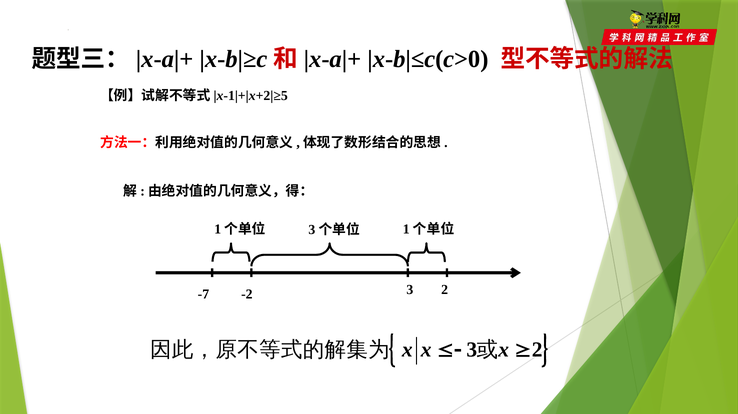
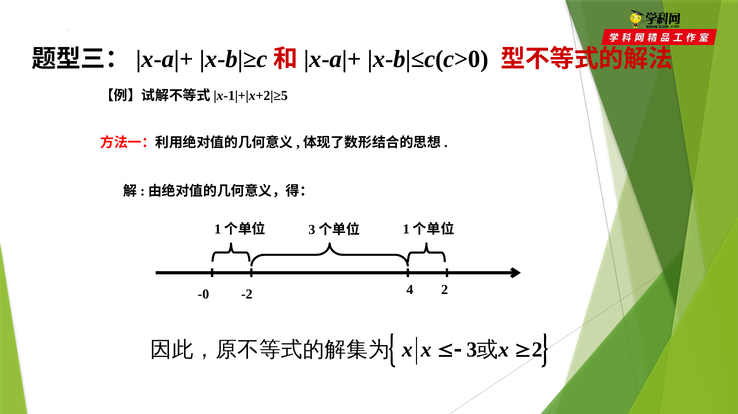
-7: -7 -> -0 (203, 294)
-2 3: 3 -> 4 (410, 290)
